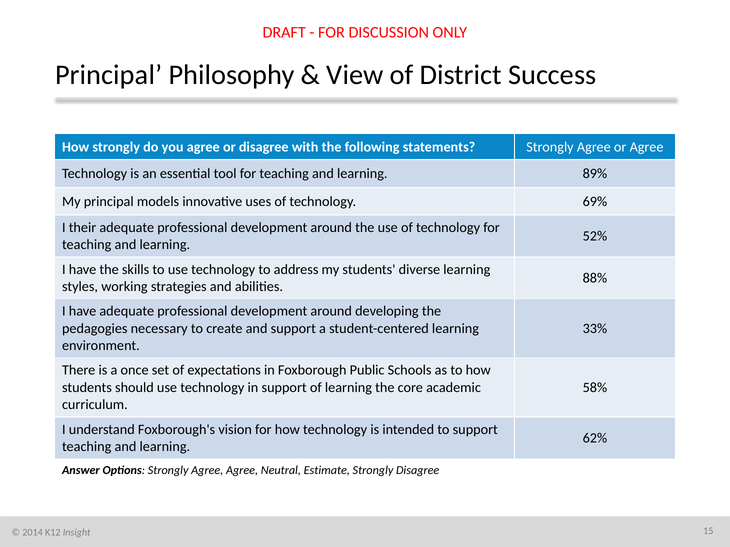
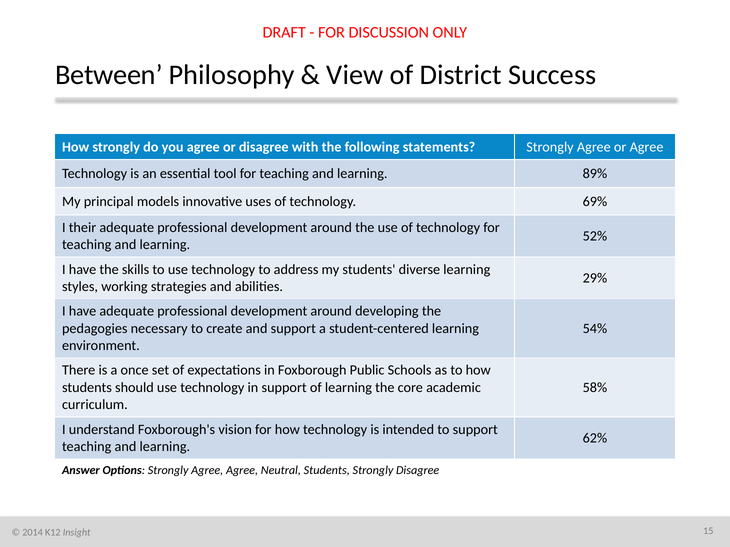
Principal: Principal -> Between (109, 75)
88%: 88% -> 29% (595, 278)
33%: 33% -> 54% (595, 329)
Neutral Estimate: Estimate -> Students (327, 471)
